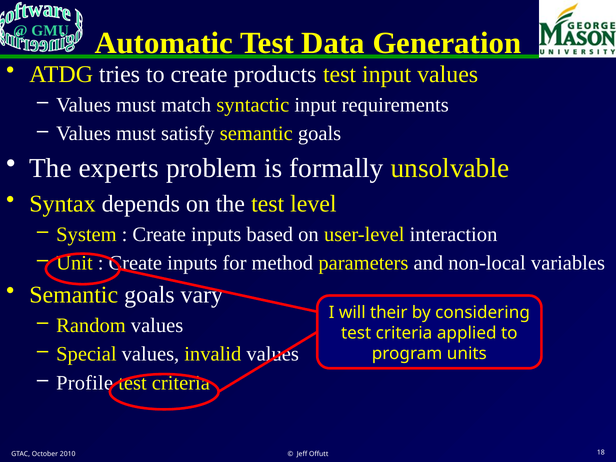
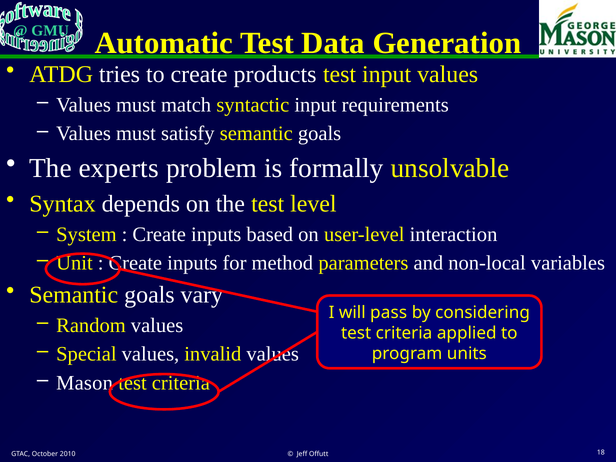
their: their -> pass (389, 313)
Profile: Profile -> Mason (85, 383)
